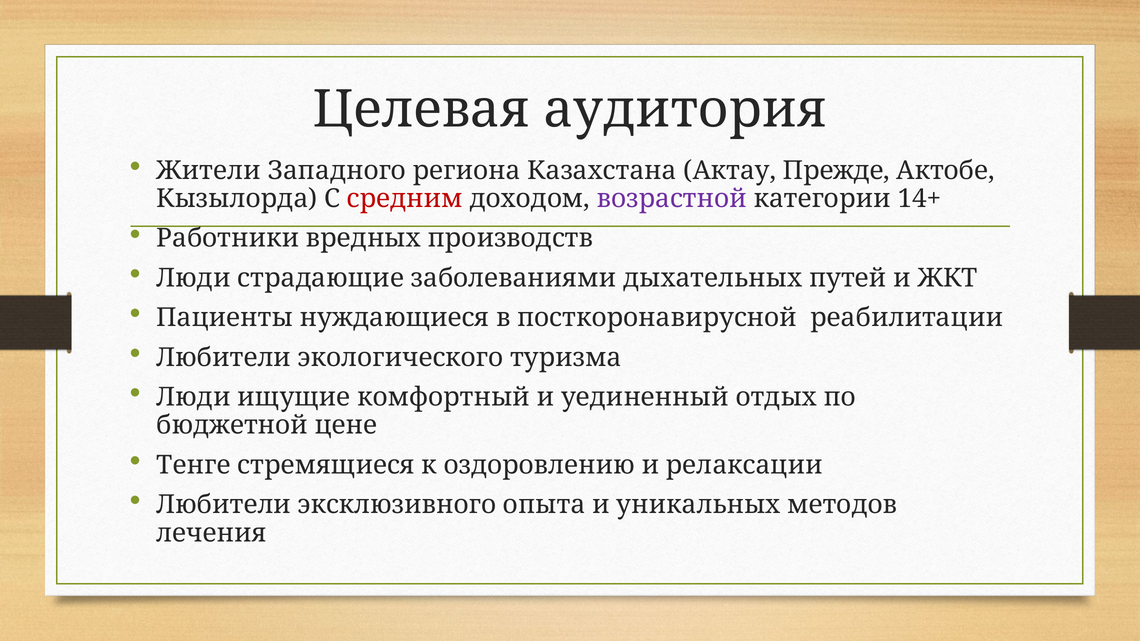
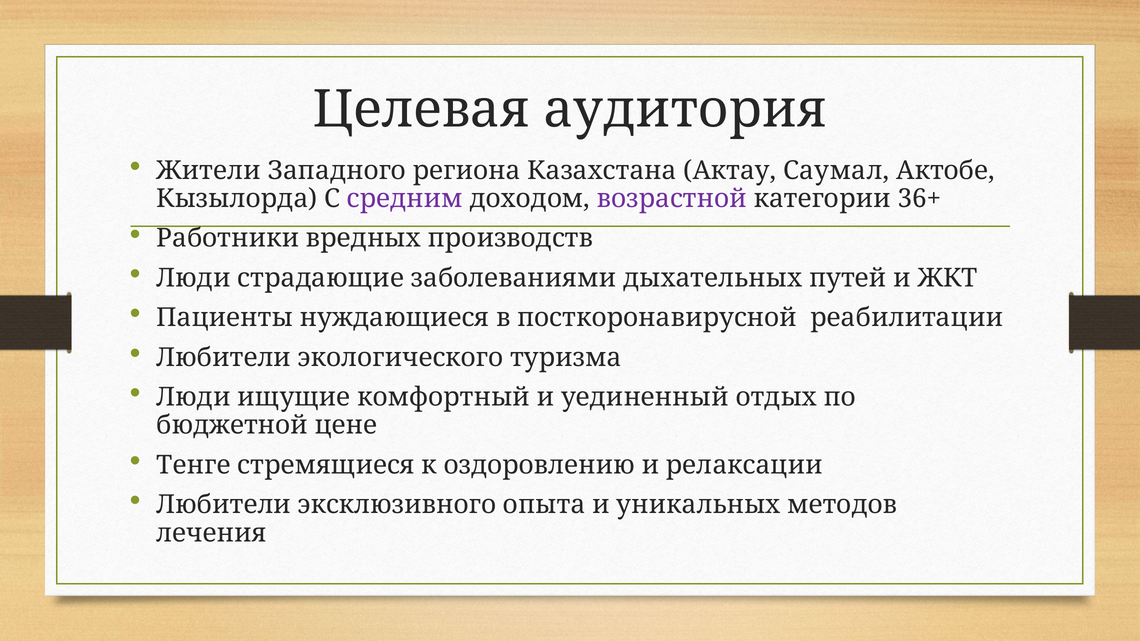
Прежде: Прежде -> Саумал (836, 170)
средним colour: red -> purple (405, 199)
14+: 14+ -> 36+ (919, 199)
